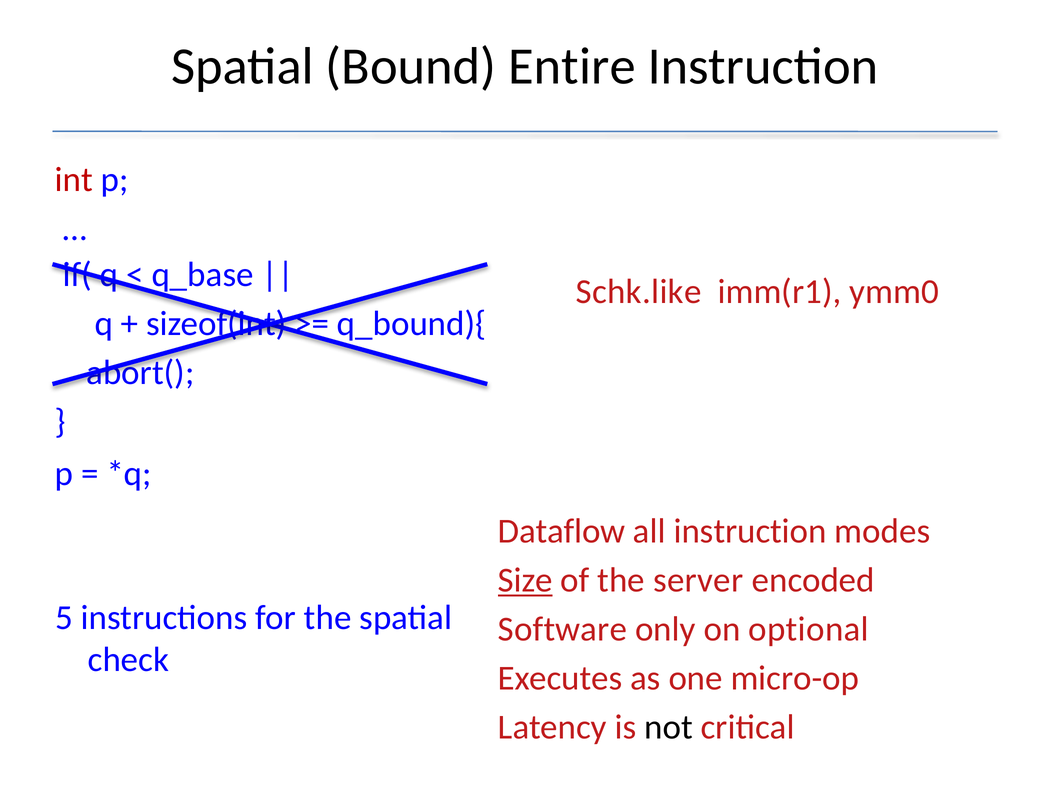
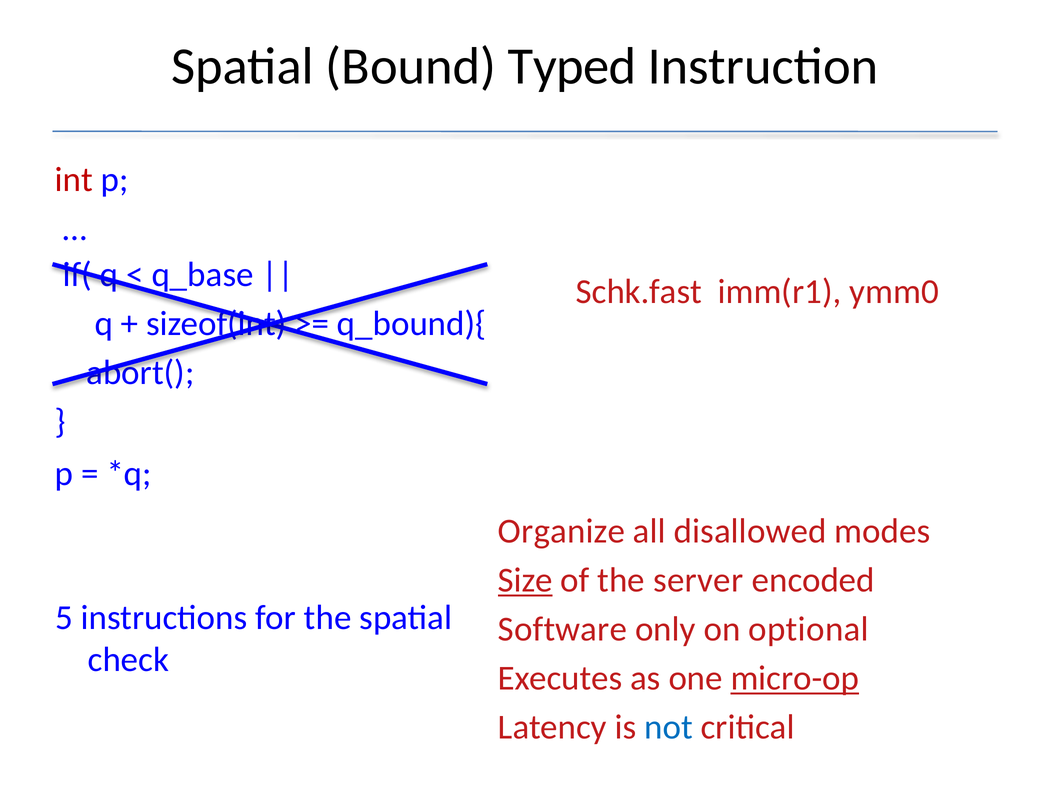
Entire: Entire -> Typed (572, 66)
Schk.like: Schk.like -> Schk.fast (639, 292)
Dataflow: Dataflow -> Organize (561, 531)
all instruction: instruction -> disallowed (750, 531)
micro-op underline: none -> present (795, 678)
not colour: black -> blue (669, 727)
